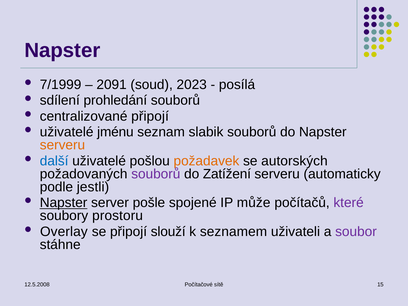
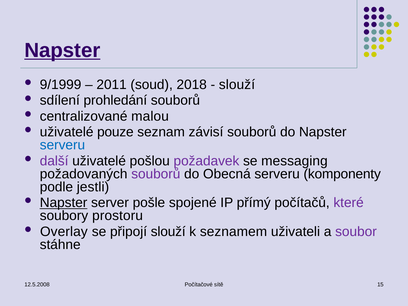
Napster underline: none -> present (62, 50)
7/1999: 7/1999 -> 9/1999 (61, 85)
2091: 2091 -> 2011 (112, 85)
2023: 2023 -> 2018 (192, 85)
posílá: posílá -> slouží (237, 85)
centralizované připojí: připojí -> malou (150, 116)
jménu: jménu -> pouze (115, 132)
slabik: slabik -> závisí (206, 132)
serveru colour: orange -> blue (62, 145)
další colour: blue -> purple (54, 161)
požadavek colour: orange -> purple (206, 161)
autorských: autorských -> messaging (294, 161)
Zatížení: Zatížení -> Obecná (227, 174)
automaticky: automaticky -> komponenty (342, 174)
může: může -> přímý (254, 203)
